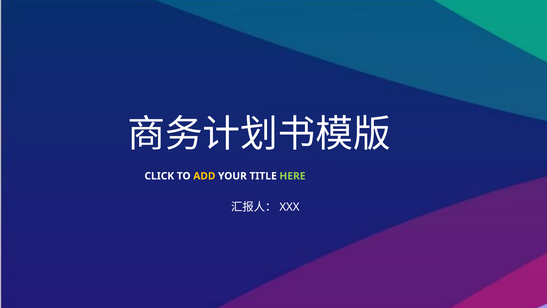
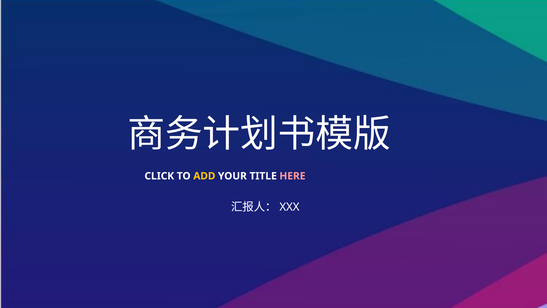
HERE colour: light green -> pink (292, 176)
